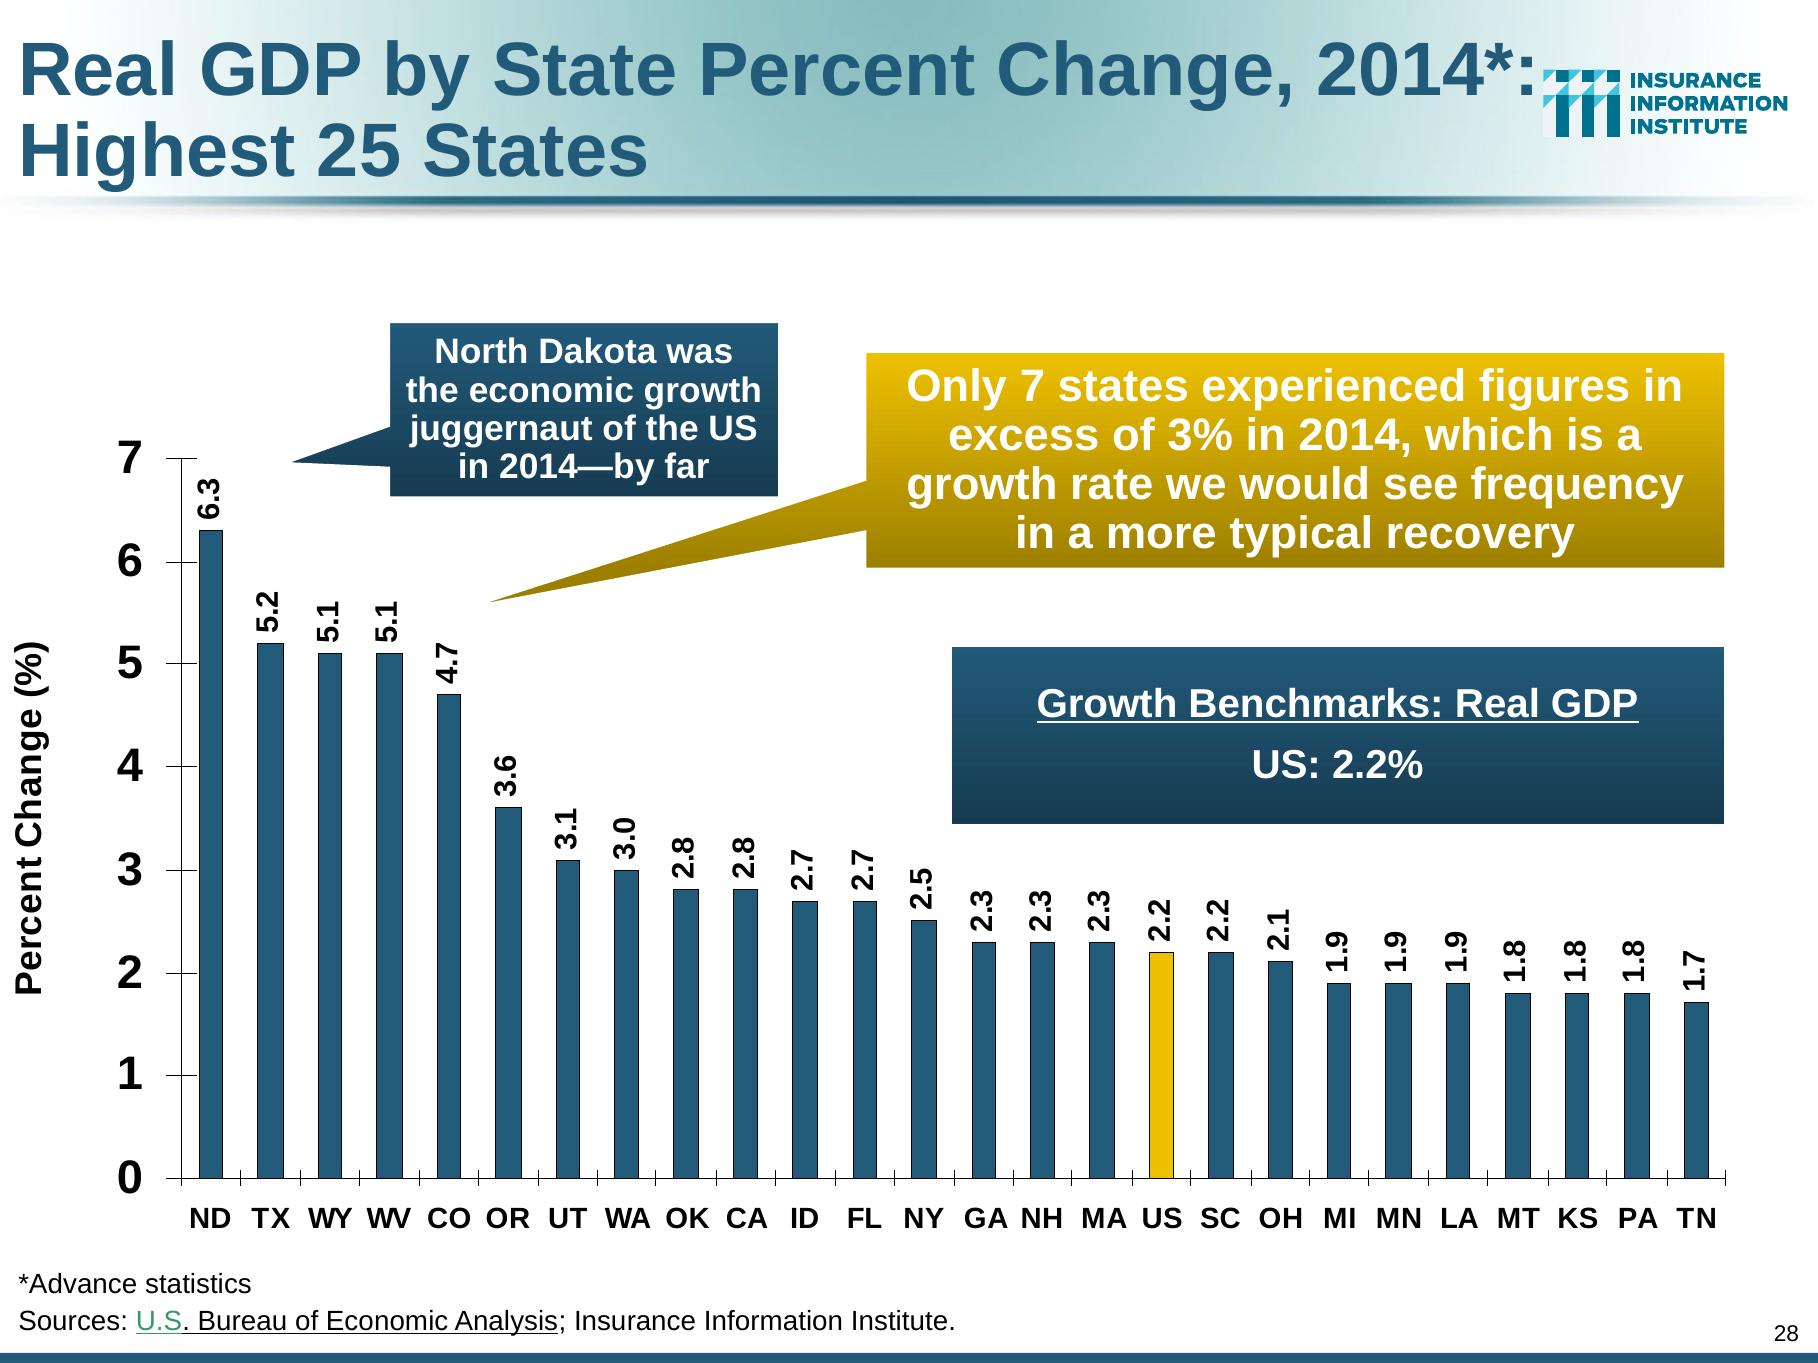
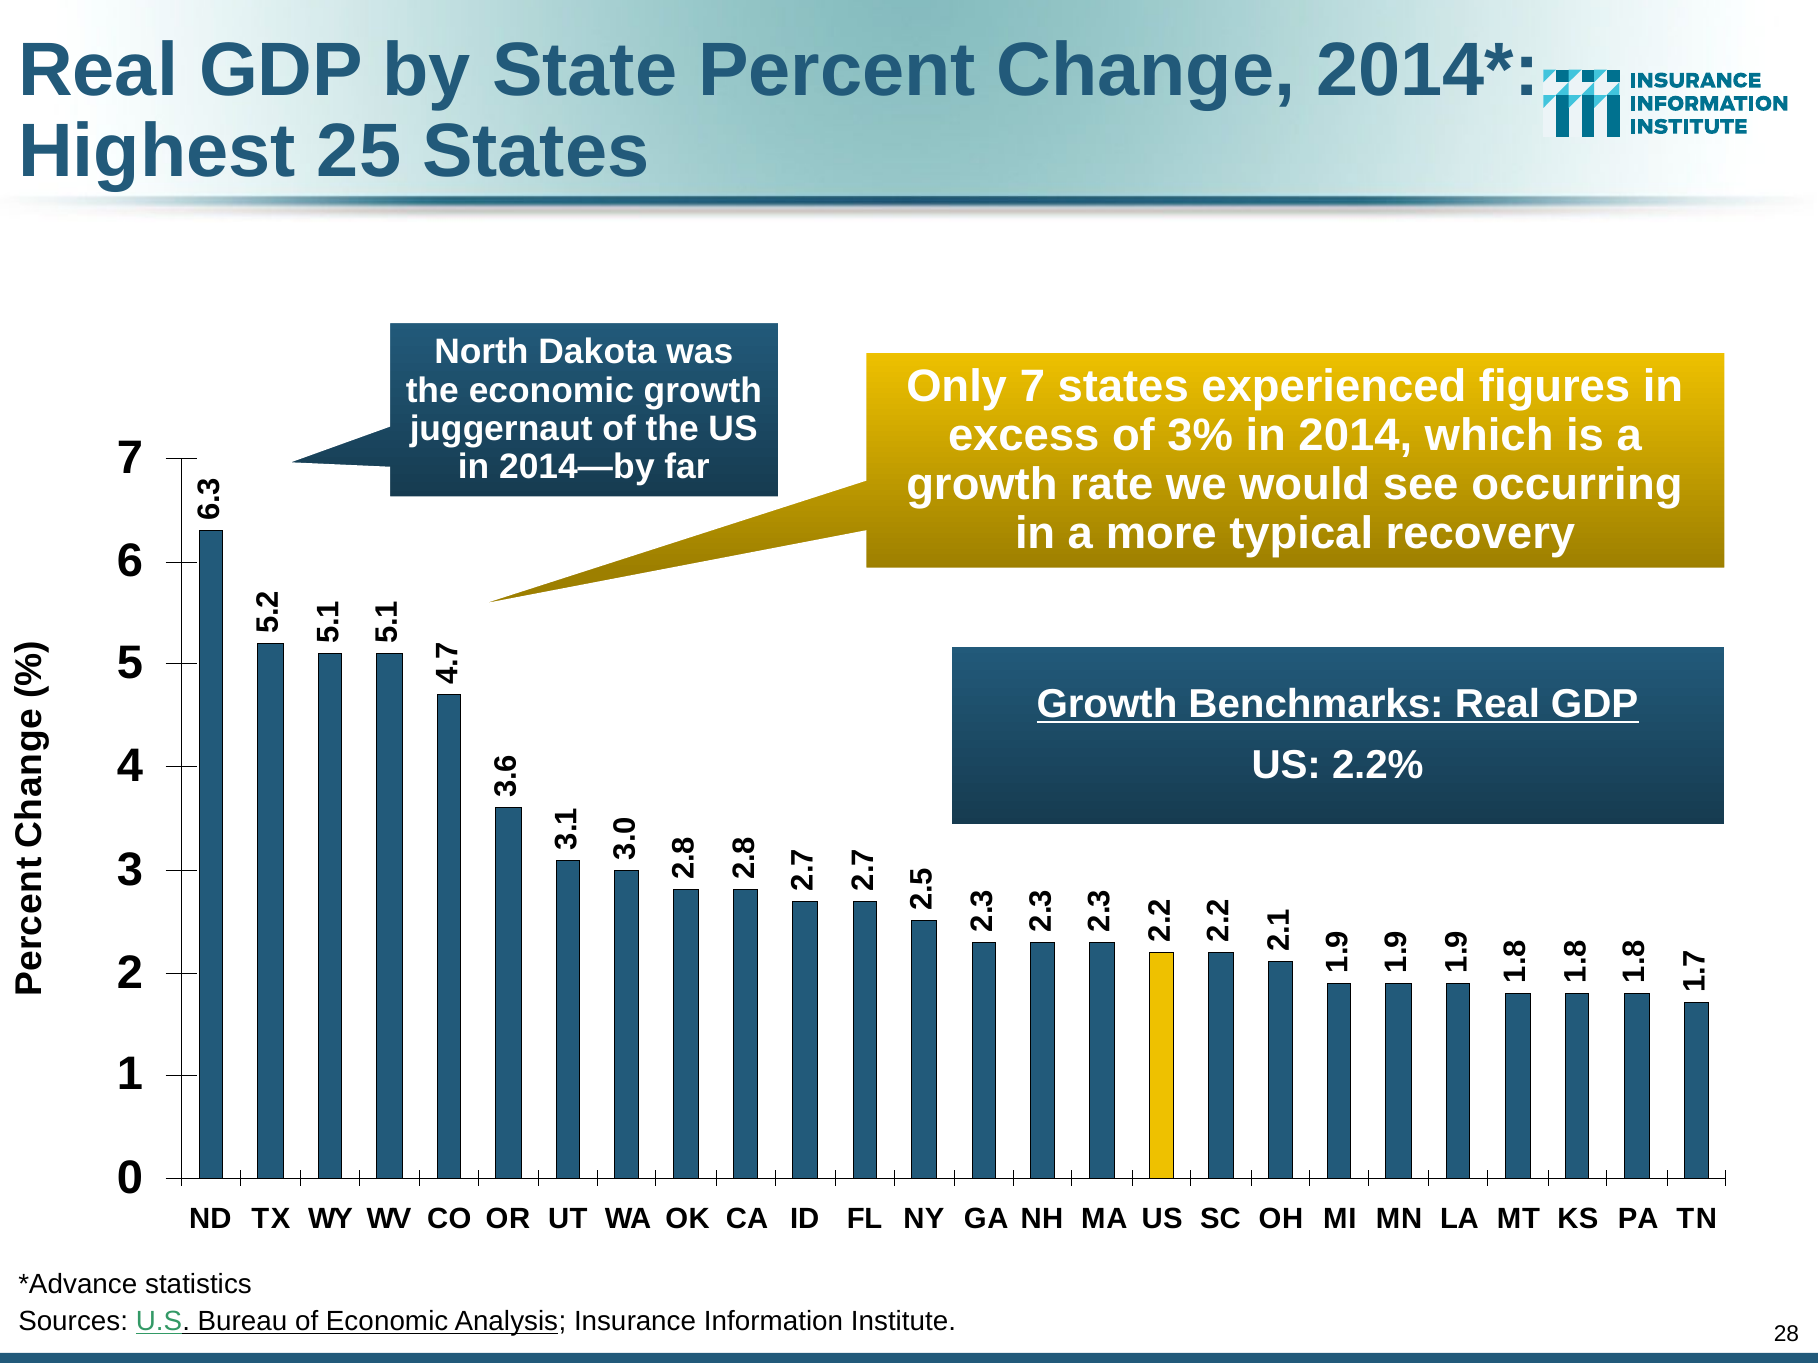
frequency: frequency -> occurring (1577, 485)
